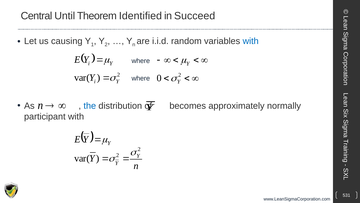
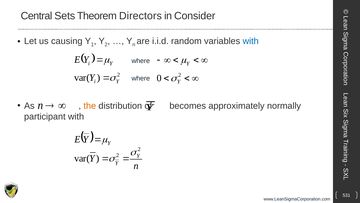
Until: Until -> Sets (65, 16)
Identified: Identified -> Directors (140, 16)
Succeed: Succeed -> Consider (195, 16)
the colour: blue -> orange (90, 106)
